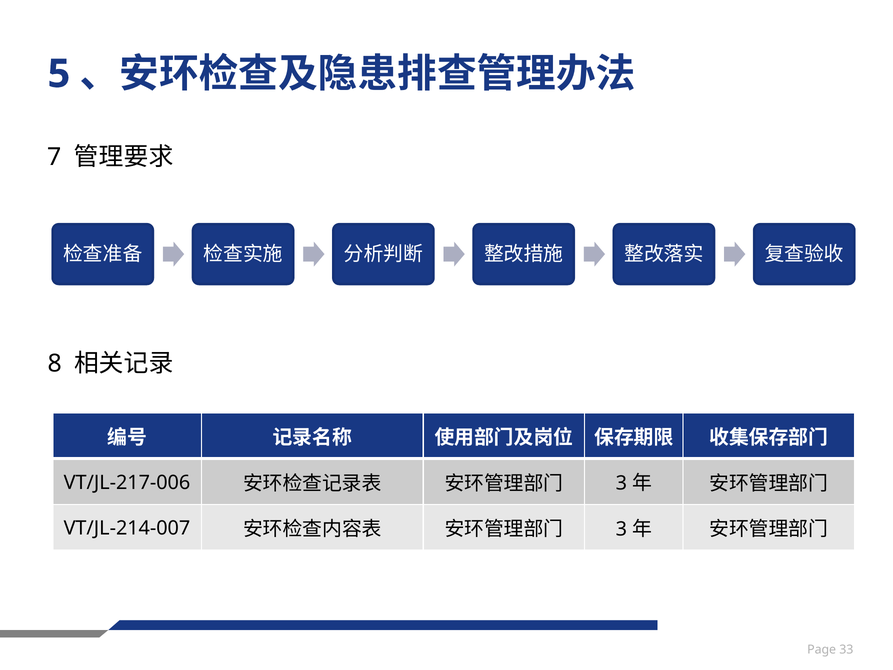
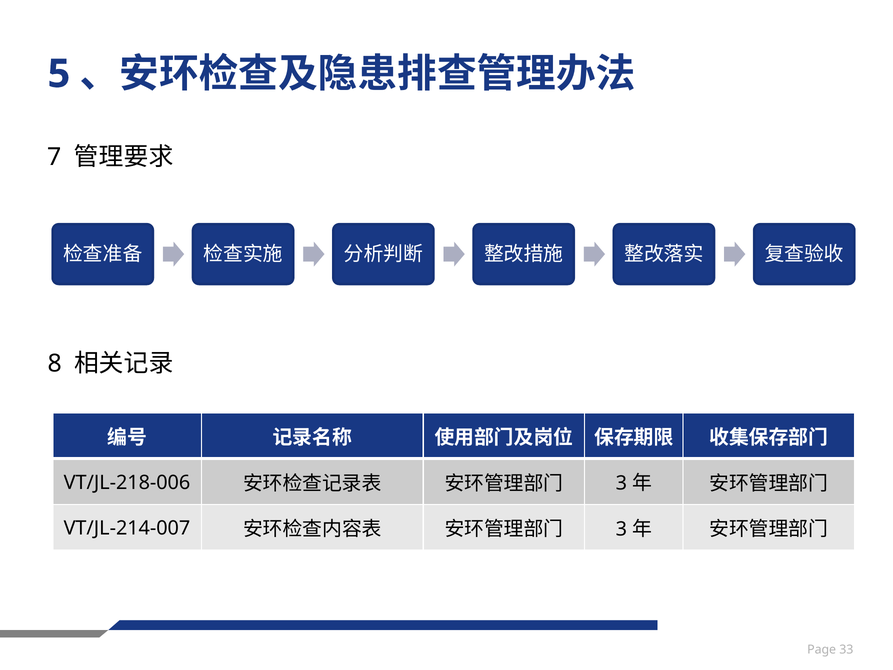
VT/JL-217-006: VT/JL-217-006 -> VT/JL-218-006 (127, 482)
